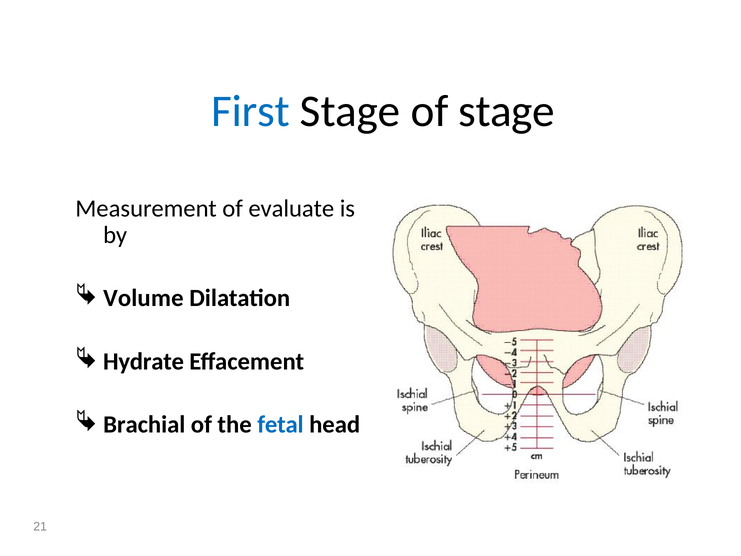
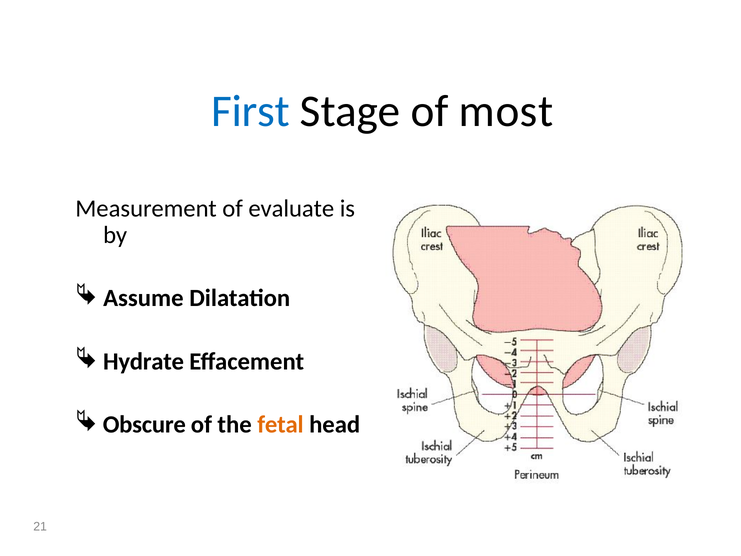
of stage: stage -> most (506, 111)
Volume: Volume -> Assume (143, 298)
Brachial: Brachial -> Obscure (144, 425)
fetal colour: blue -> orange (280, 425)
